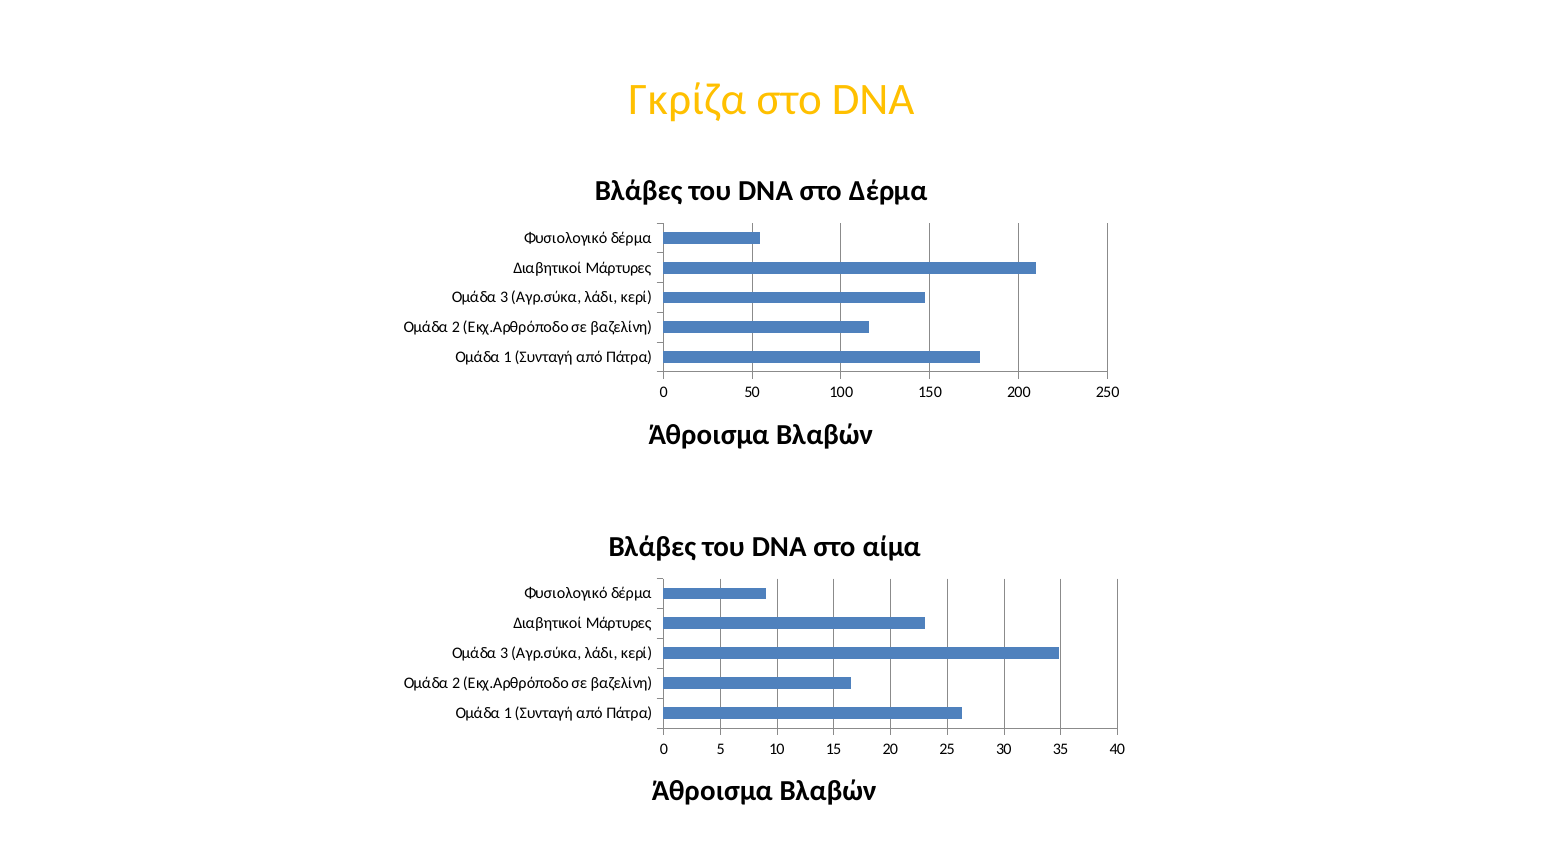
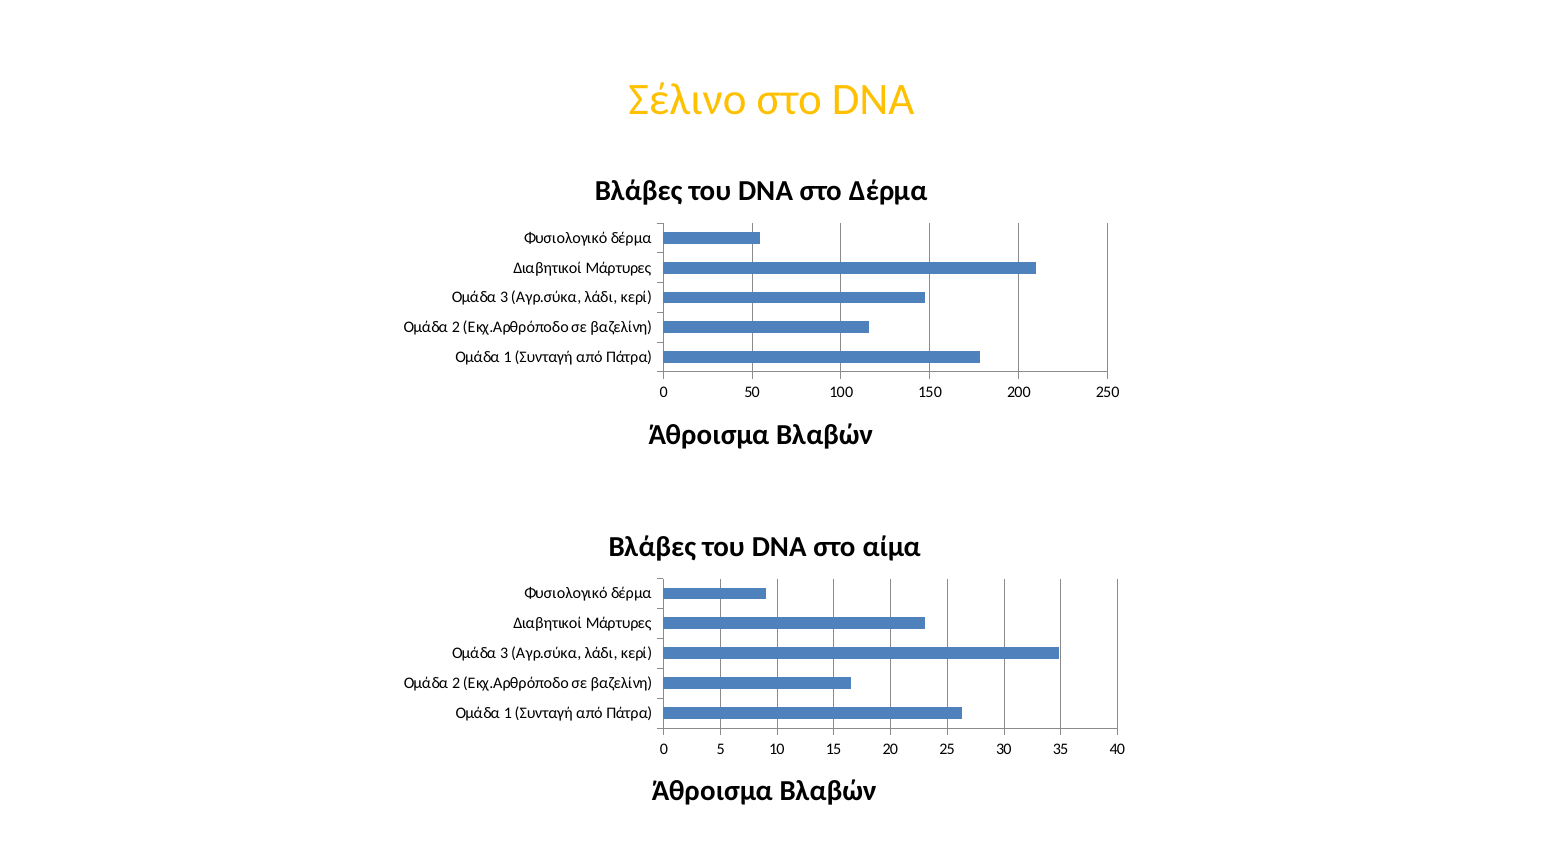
Γκρίζα: Γκρίζα -> Σέλινο (687, 100)
